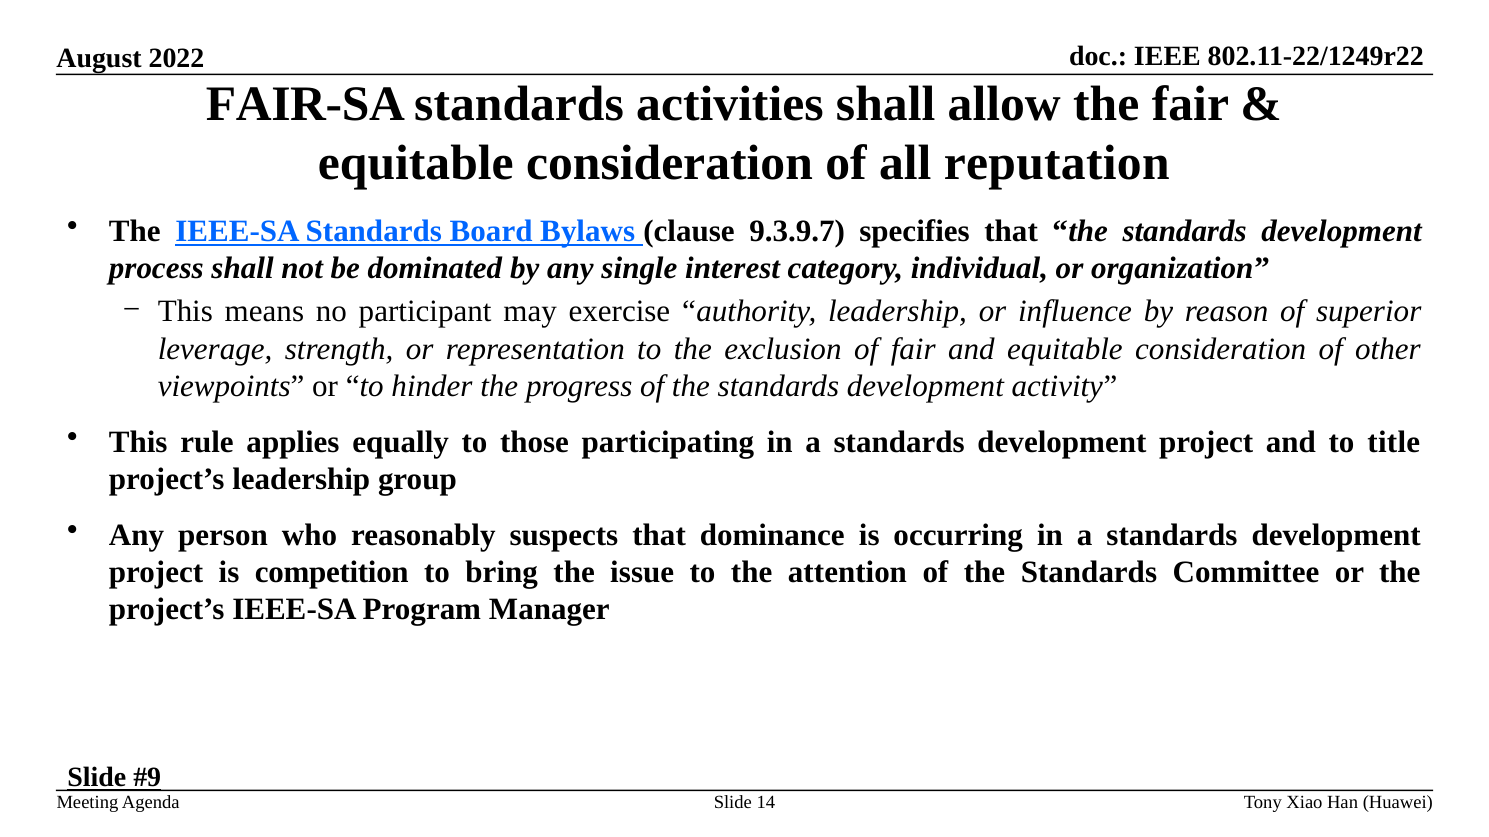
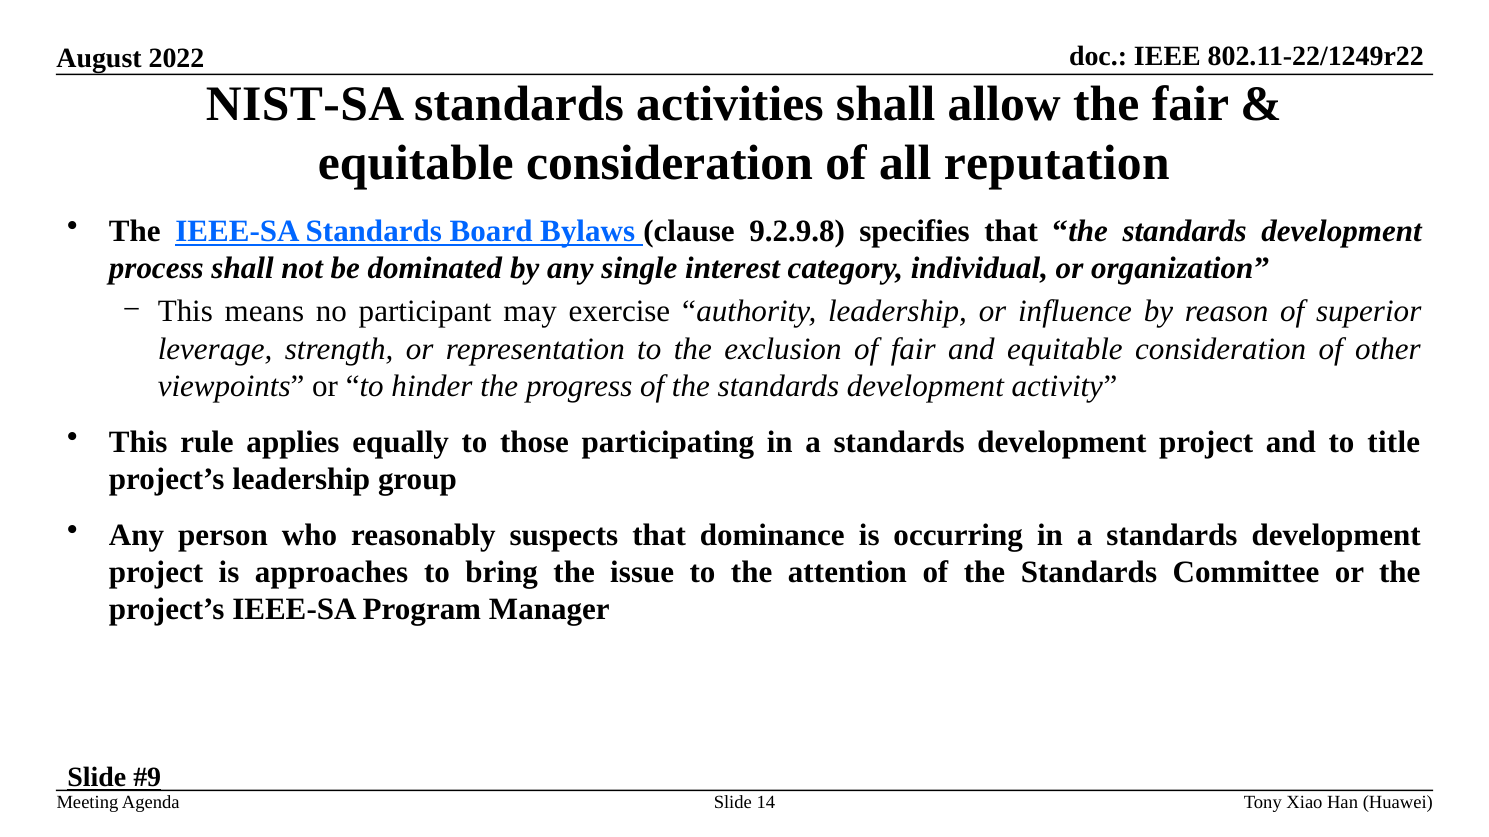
FAIR-SA: FAIR-SA -> NIST-SA (305, 104)
9.3.9.7: 9.3.9.7 -> 9.2.9.8 (797, 231)
competition: competition -> approaches (332, 572)
